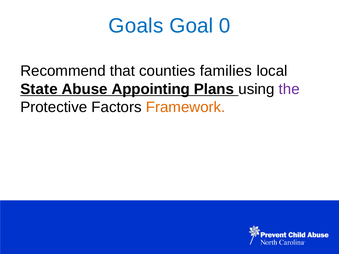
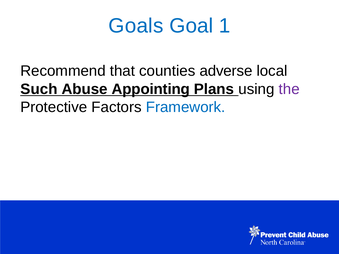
0: 0 -> 1 (225, 26)
families: families -> adverse (226, 71)
State: State -> Such (39, 89)
Framework colour: orange -> blue (186, 107)
